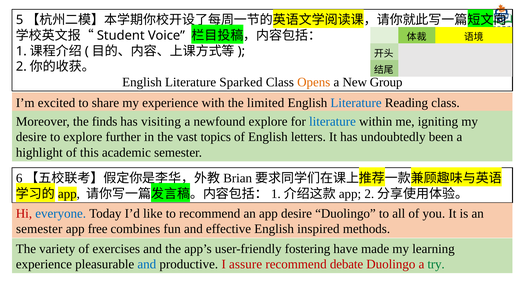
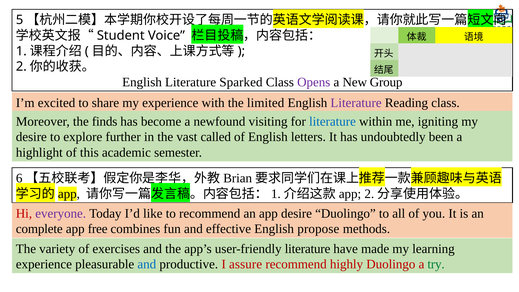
Opens colour: orange -> purple (314, 82)
Literature colour: blue -> purple (356, 103)
visiting: visiting -> become (161, 121)
newfound explore: explore -> visiting (268, 121)
topics: topics -> called (216, 137)
everyone colour: blue -> purple (61, 213)
semester: semester -> complete (39, 229)
inspired: inspired -> propose (318, 229)
user-friendly fostering: fostering -> literature (308, 249)
debate: debate -> highly (347, 264)
